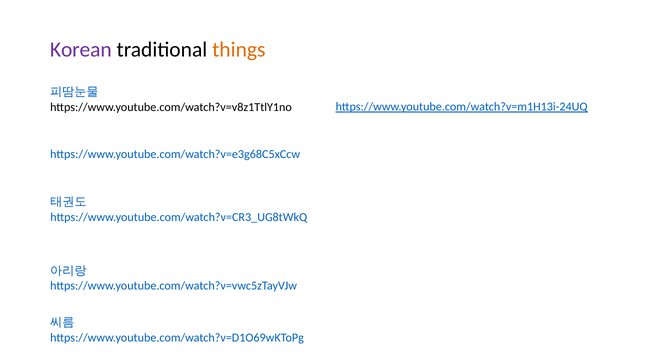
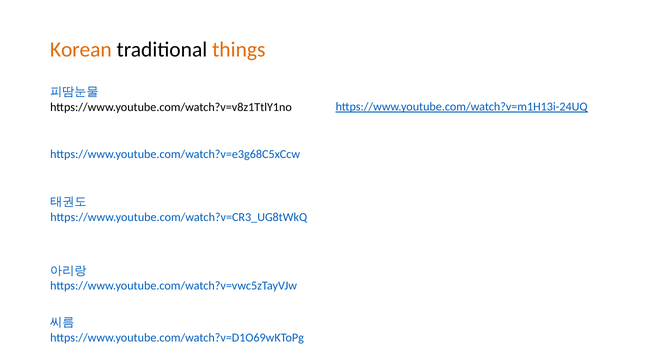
Korean colour: purple -> orange (81, 50)
